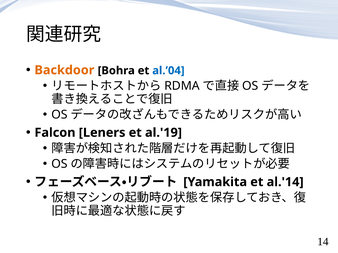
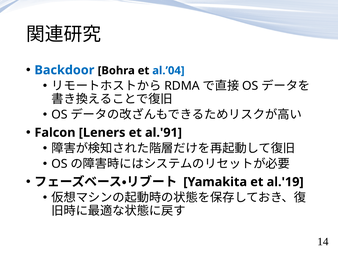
Backdoor colour: orange -> blue (64, 70)
al.'19: al.'19 -> al.'91 (164, 133)
al.'14: al.'14 -> al.'19 (285, 182)
